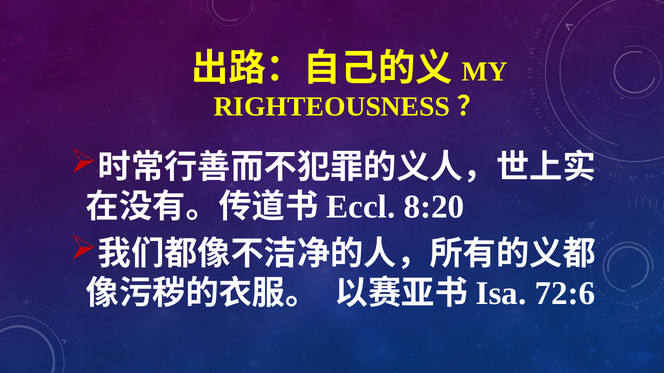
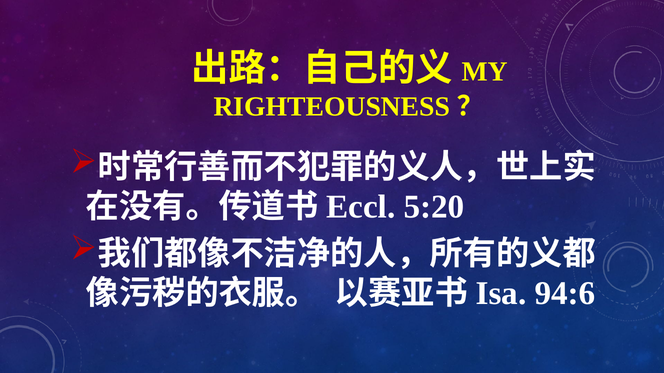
8:20: 8:20 -> 5:20 (434, 207)
72:6: 72:6 -> 94:6 (565, 294)
